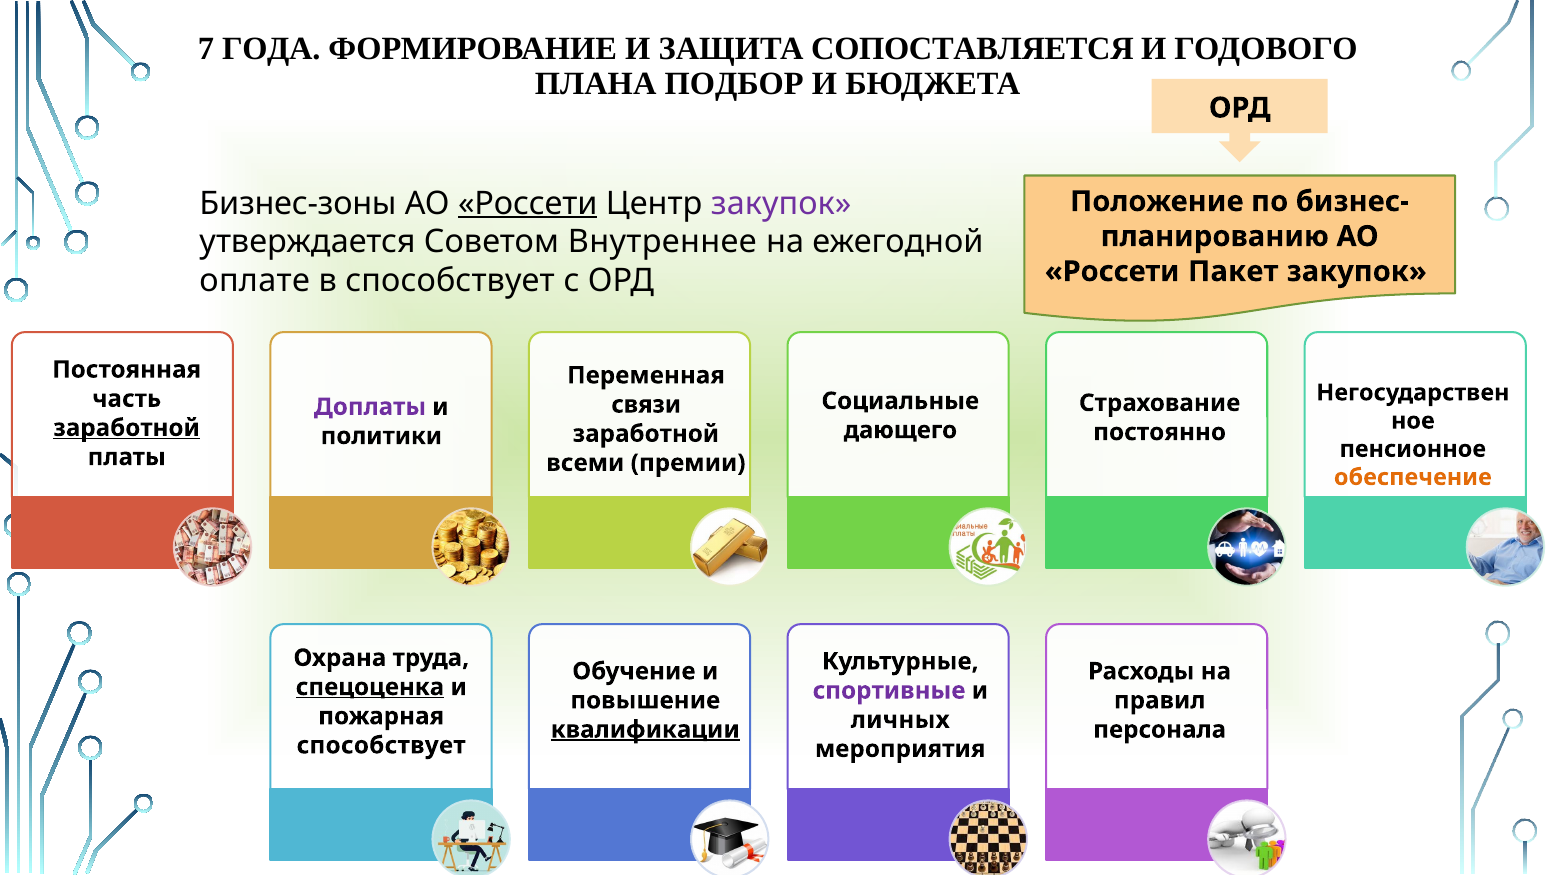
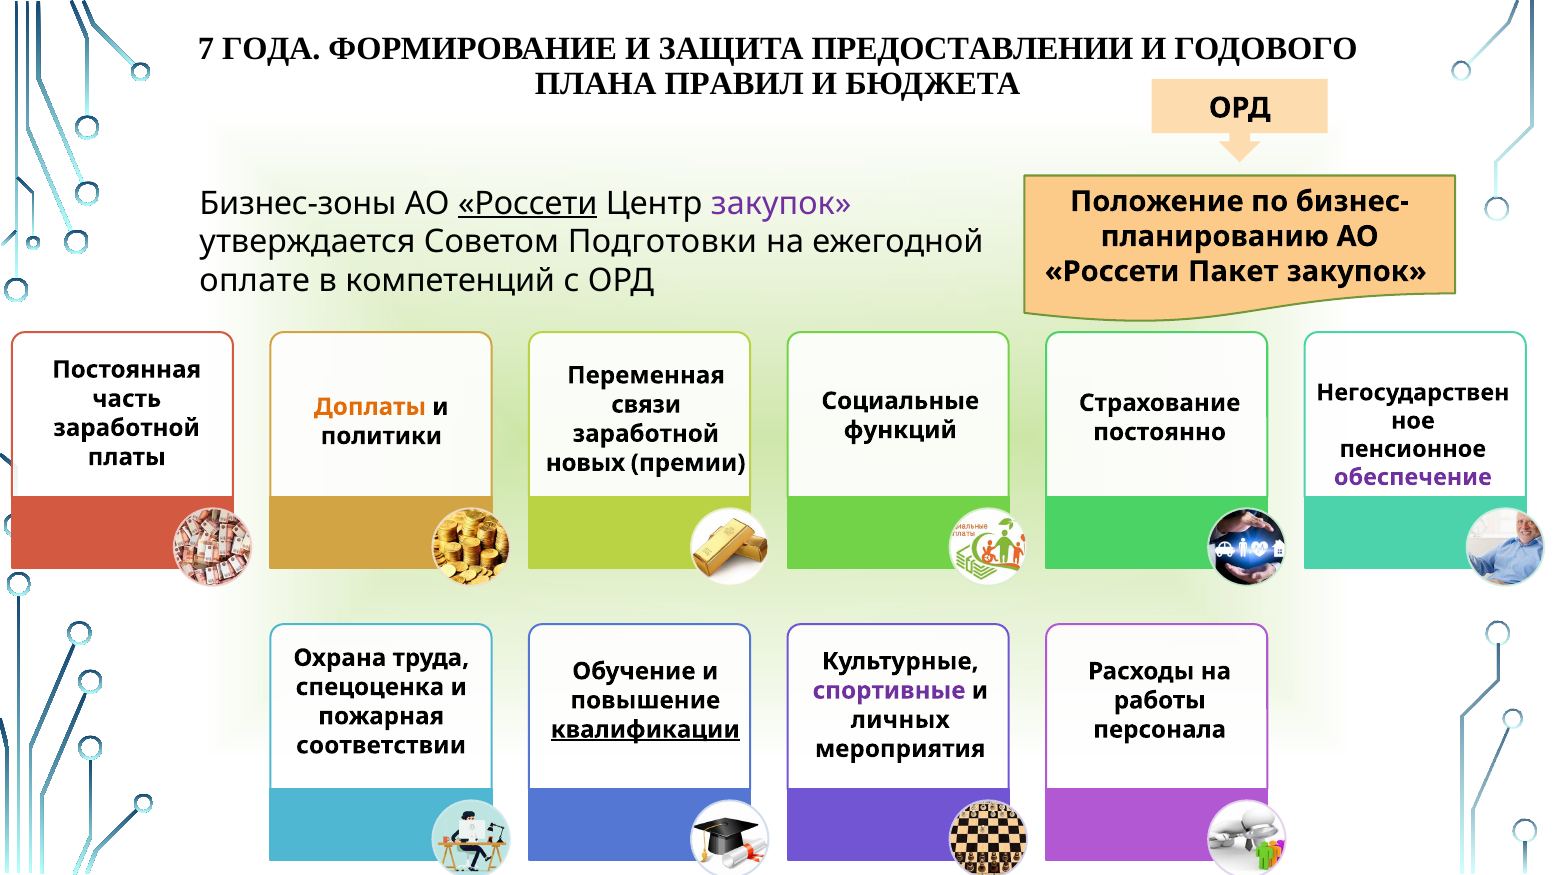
СОПОСТАВЛЯЕТСЯ: СОПОСТАВЛЯЕТСЯ -> ПРЕДОСТАВЛЕНИИ (972, 49)
ПОДБОР: ПОДБОР -> ПРАВИЛ (734, 84)
Внутреннее: Внутреннее -> Подготовки (662, 242)
в способствует: способствует -> компетенций (450, 281)
Доплаты colour: purple -> orange (370, 407)
заработной underline: present -> none (127, 428)
дающего: дающего -> функций (900, 430)
всеми: всеми -> новых (585, 463)
обеспечение colour: orange -> purple (1413, 477)
спецоценка underline: present -> none (370, 687)
правил: правил -> работы (1160, 701)
способствует: способствует -> соответствии (381, 746)
